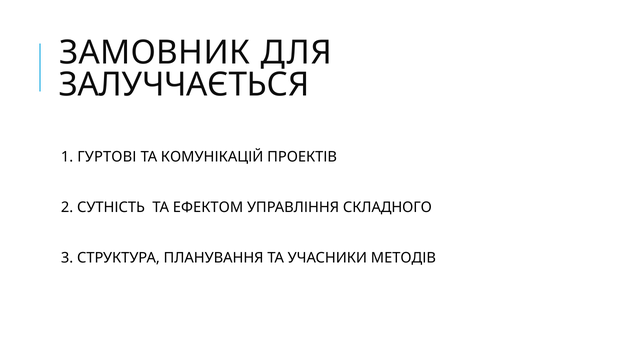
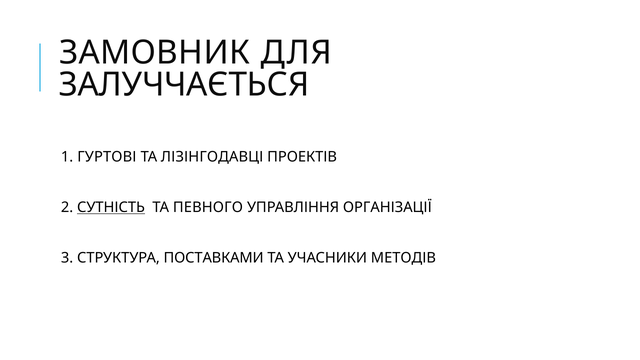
КОМУНІКАЦІЙ: КОМУНІКАЦІЙ -> ЛІЗІНГОДАВЦІ (212, 157)
СУТНІСТЬ underline: none -> present (111, 207)
ЕФЕКТОМ: ЕФЕКТОМ -> ПЕВНОГО (208, 207)
СКЛАДНОГО: СКЛАДНОГО -> ОРГАНІЗАЦІЇ (387, 207)
ПЛАНУВАННЯ: ПЛАНУВАННЯ -> ПОСТАВКАМИ (214, 258)
